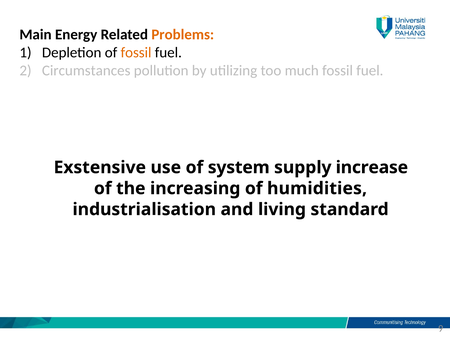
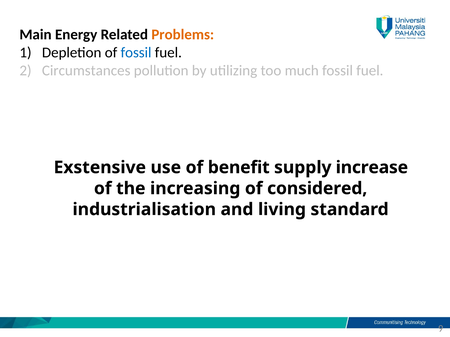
fossil colour: orange -> blue (136, 53)
system: system -> benefit (239, 168)
humidities: humidities -> considered (317, 189)
